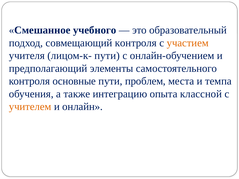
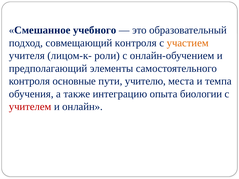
лицом-к- пути: пути -> роли (107, 56)
проблем: проблем -> учителю (145, 81)
классной: классной -> биологии (201, 94)
учителем colour: orange -> red (30, 107)
